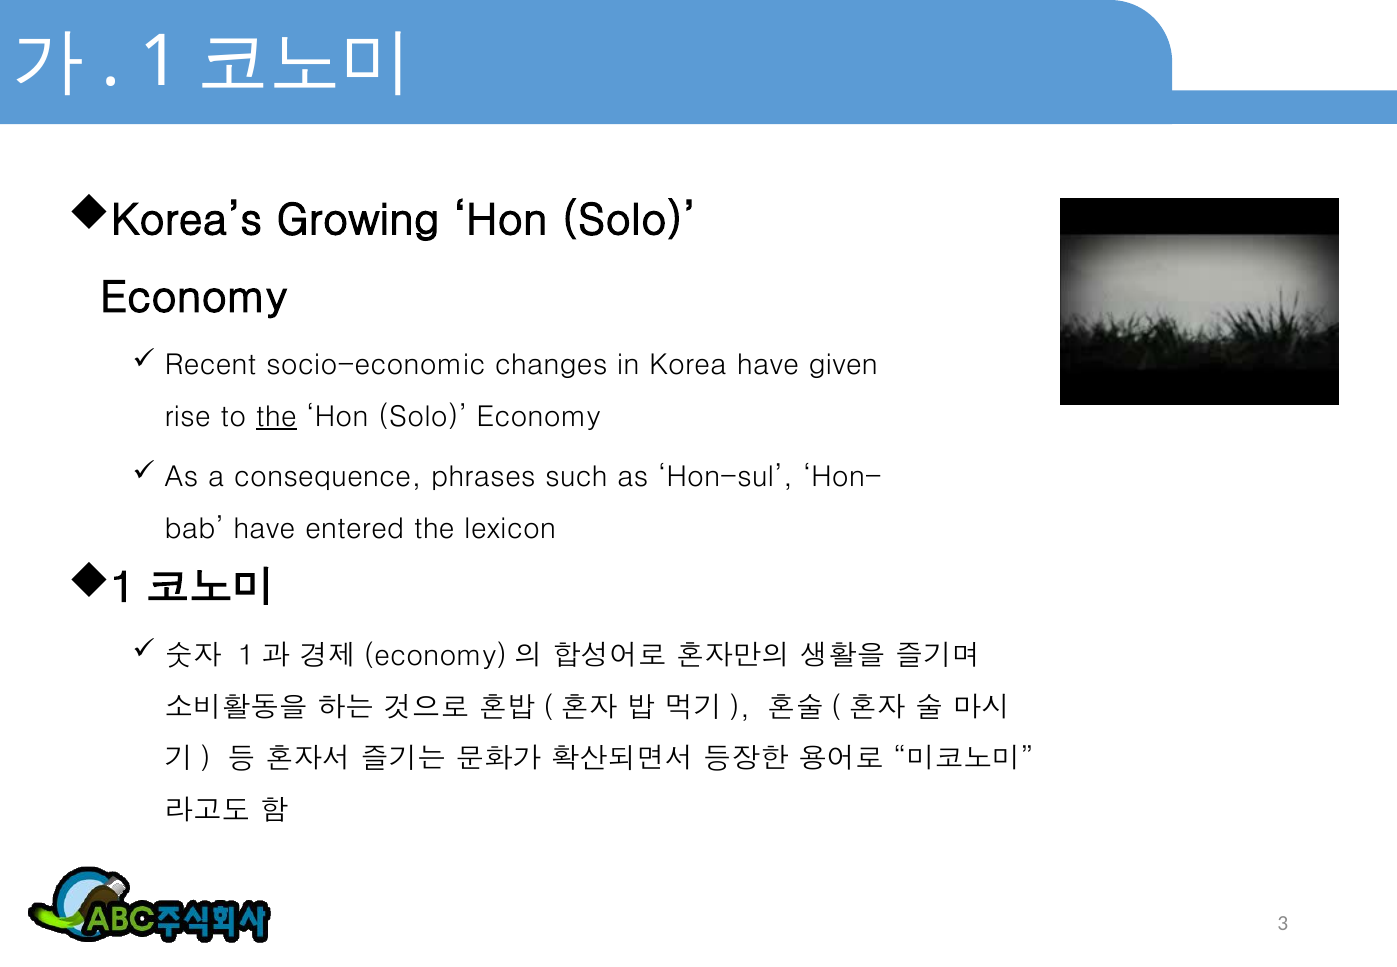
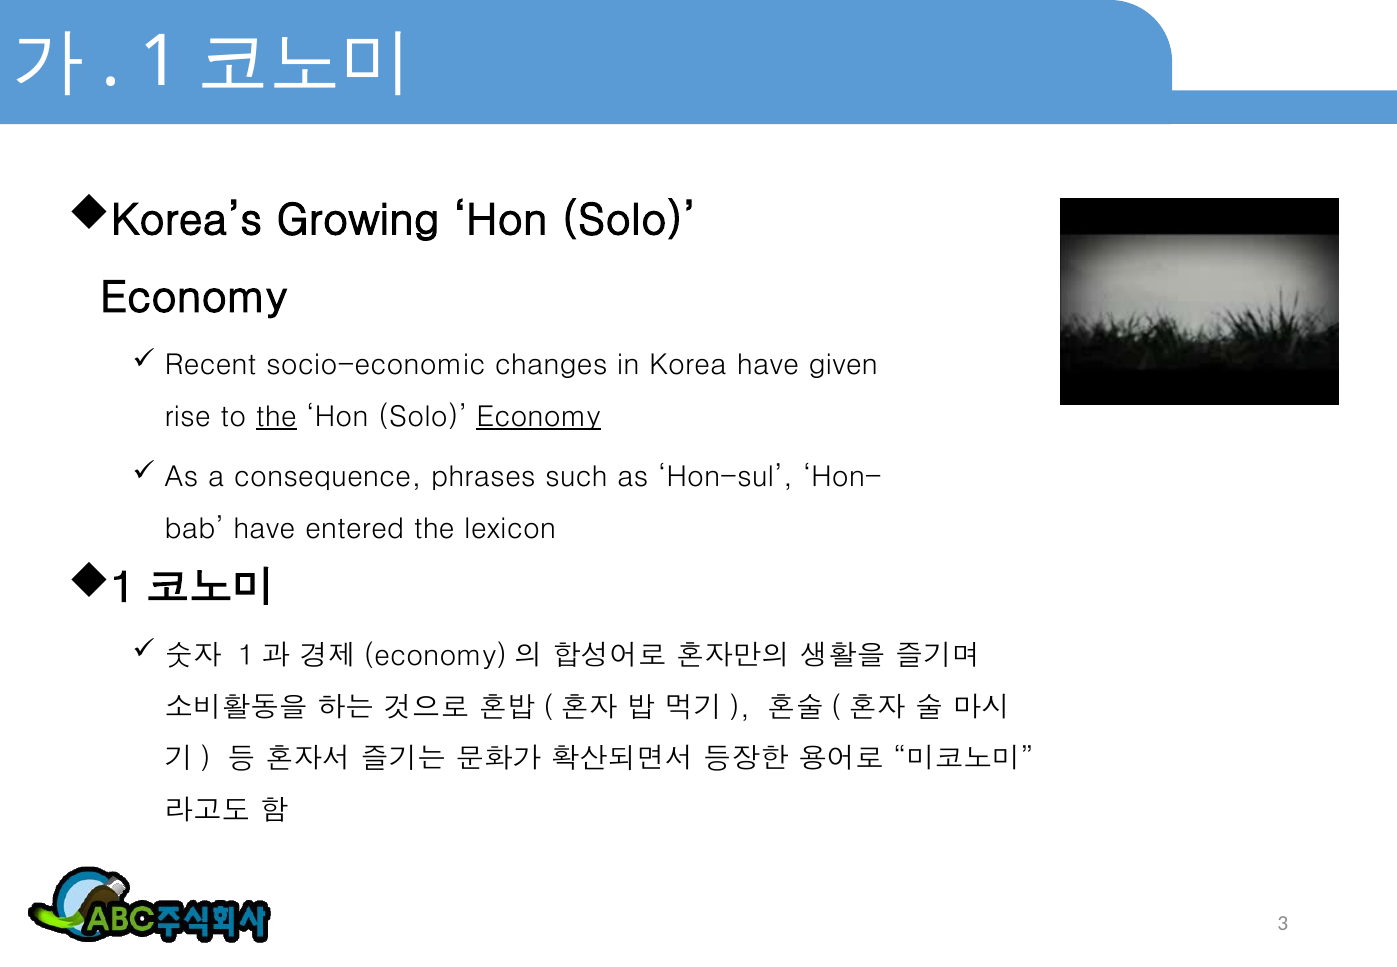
Economy underline: none -> present (539, 417)
